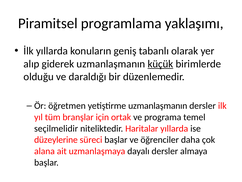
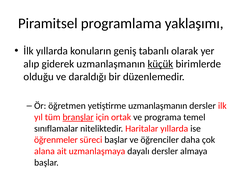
branşlar underline: none -> present (78, 117)
seçilmelidir: seçilmelidir -> sınıflamalar (56, 128)
düzeylerine: düzeylerine -> öğrenmeler (56, 139)
